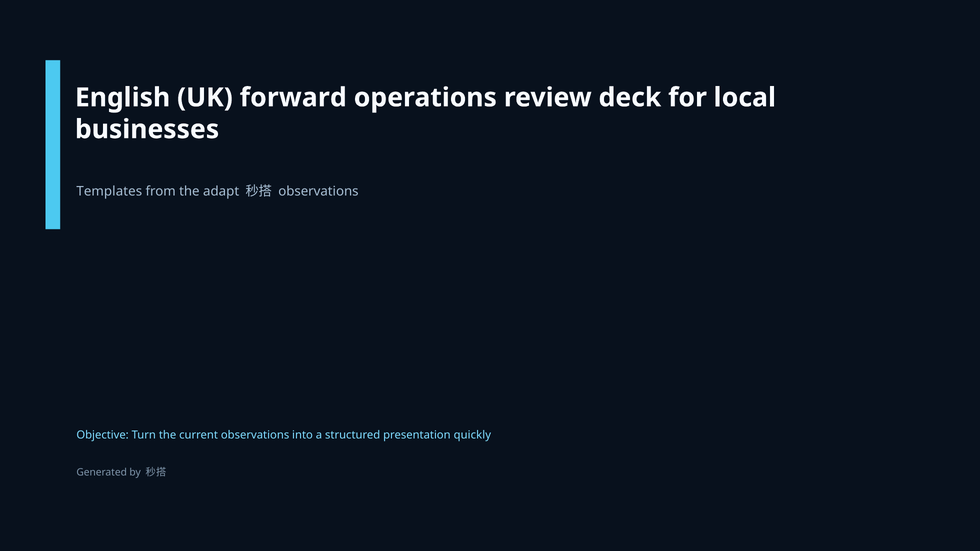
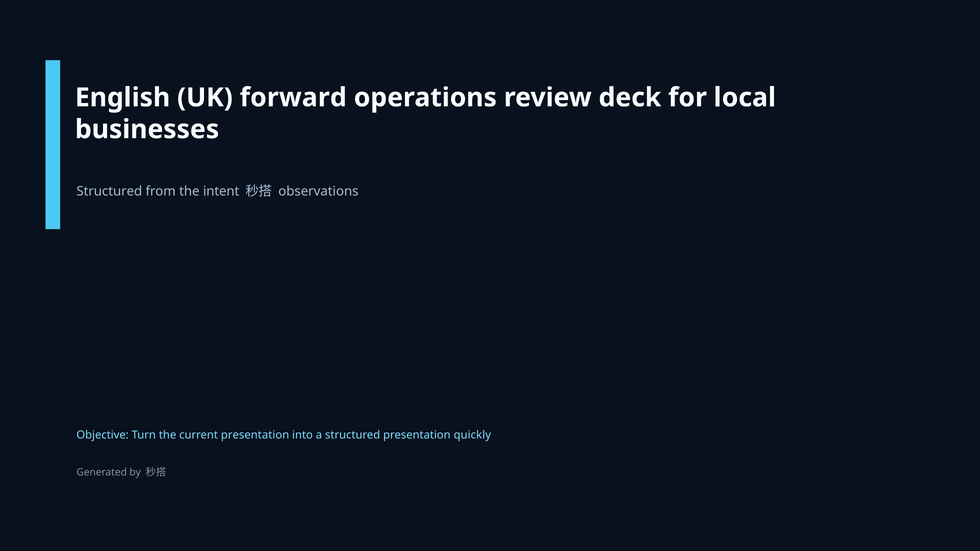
Templates: Templates -> Structured (109, 191)
adapt: adapt -> intent (221, 191)
current observations: observations -> presentation (255, 435)
